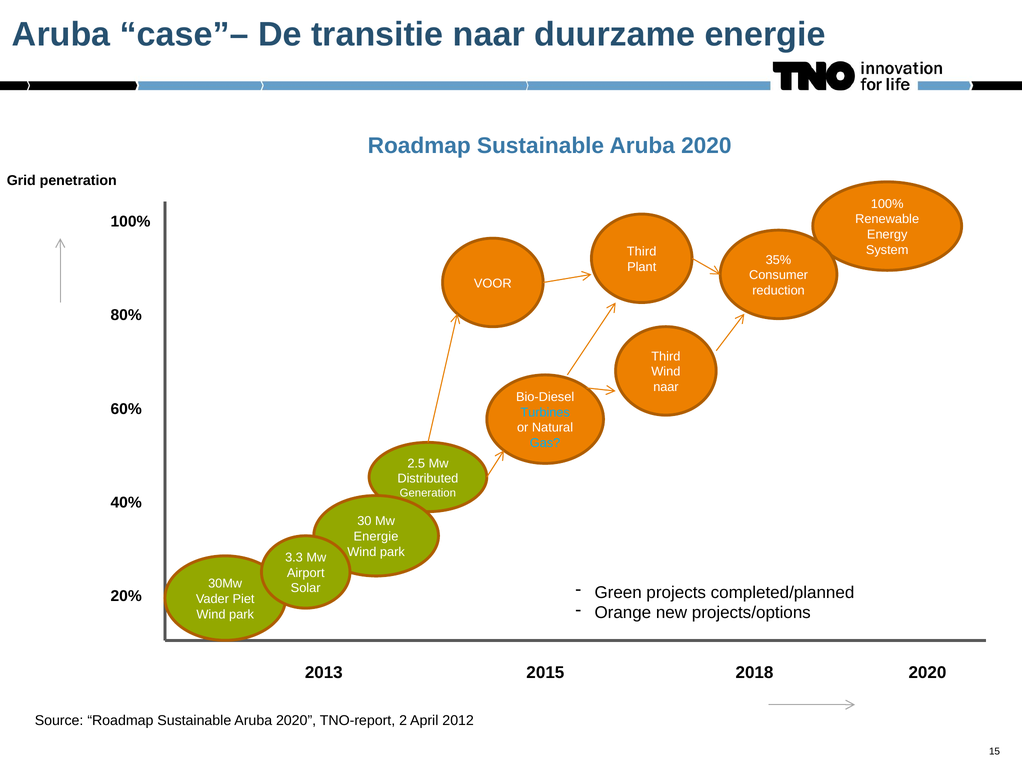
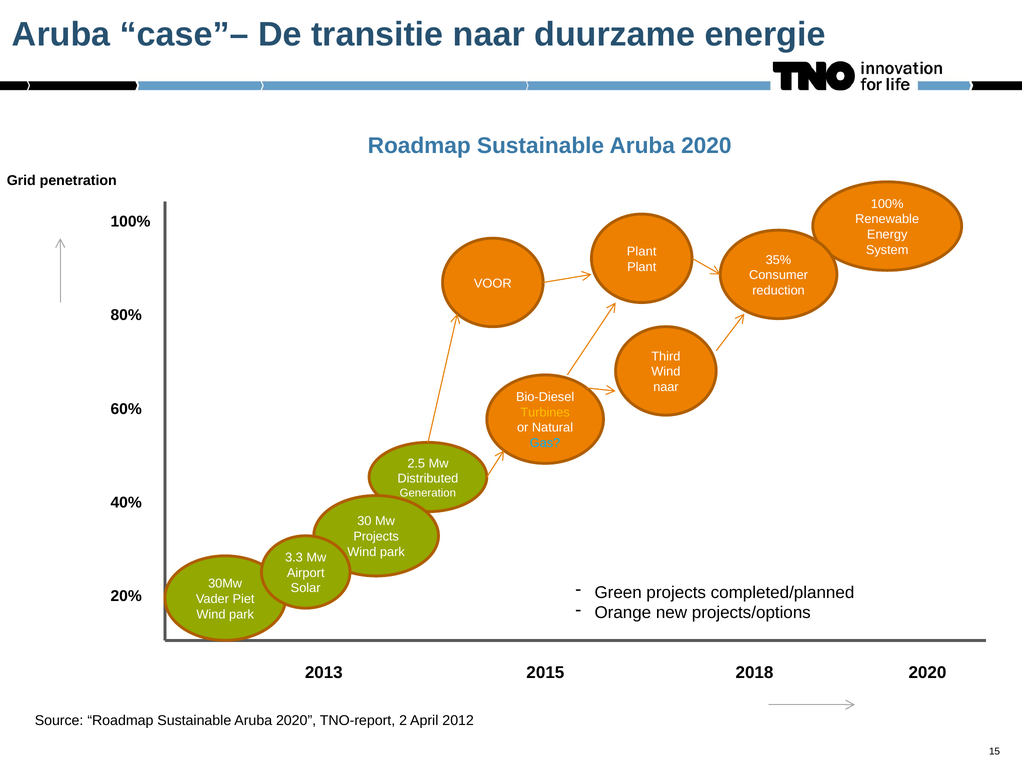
Third: Third -> Plant (642, 252)
Turbines colour: light blue -> yellow (545, 413)
Energie: Energie -> Projects (376, 537)
